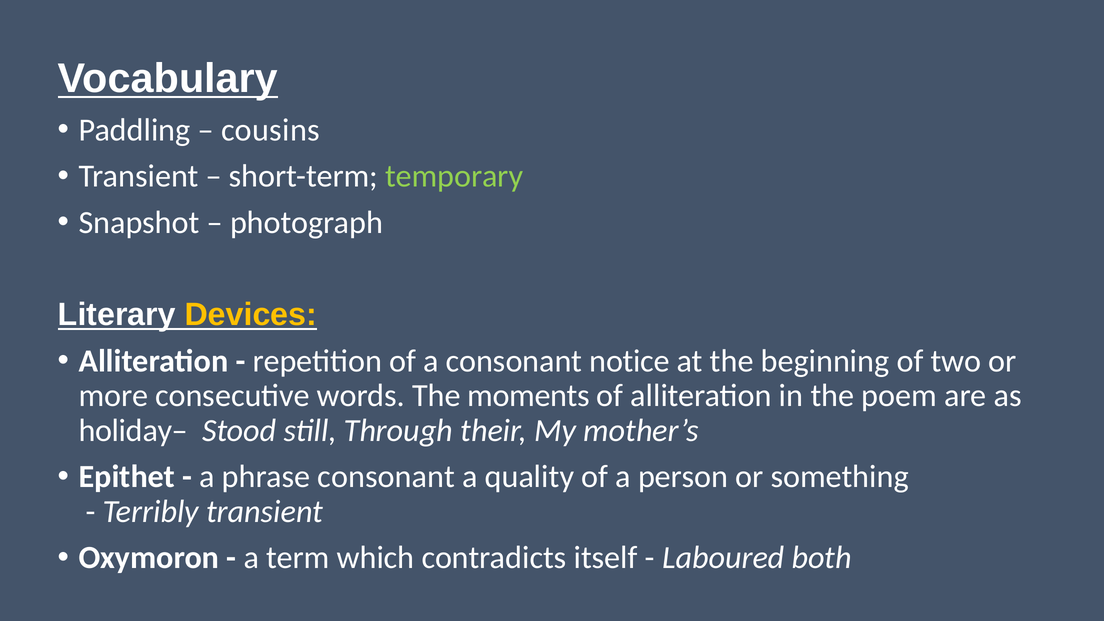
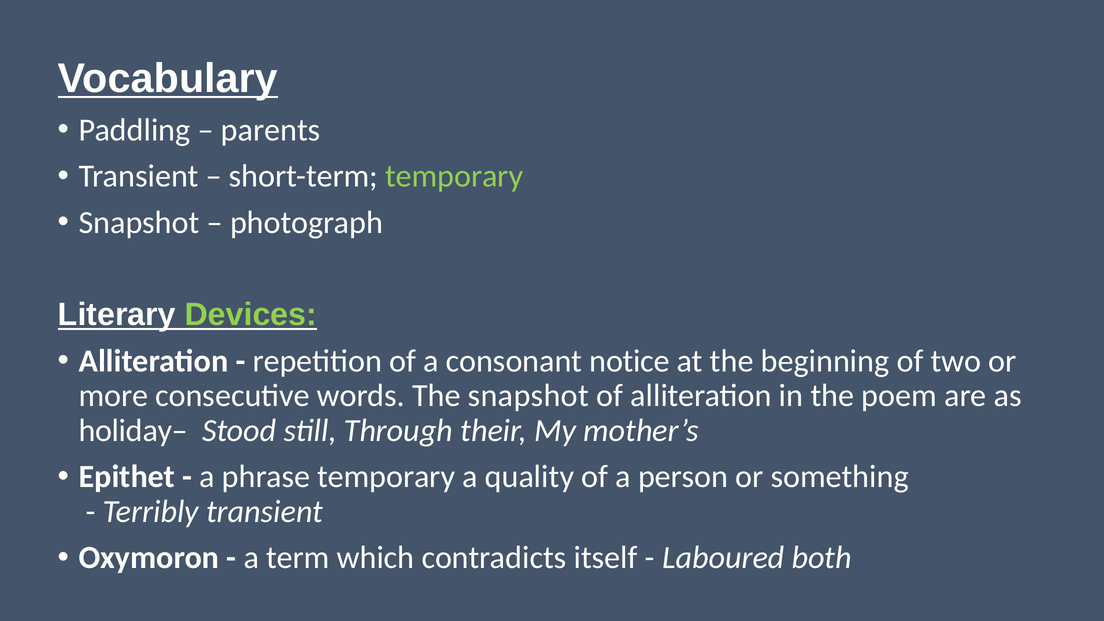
cousins: cousins -> parents (271, 130)
Devices colour: yellow -> light green (251, 315)
The moments: moments -> snapshot (528, 396)
phrase consonant: consonant -> temporary (386, 477)
